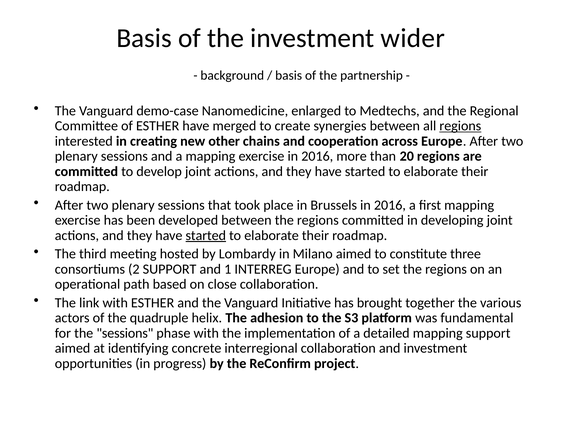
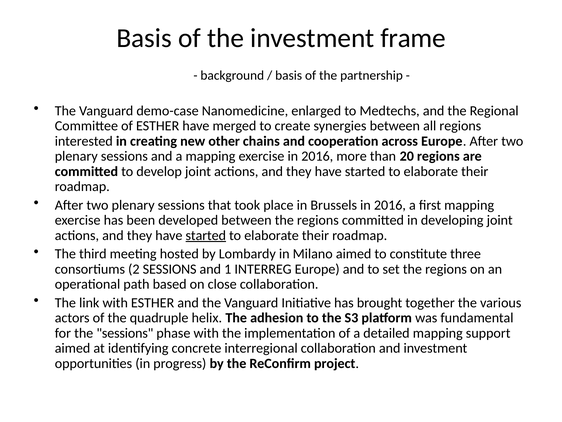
wider: wider -> frame (413, 38)
regions underline: present -> none (460, 126)
2 SUPPORT: SUPPORT -> SESSIONS (170, 269)
